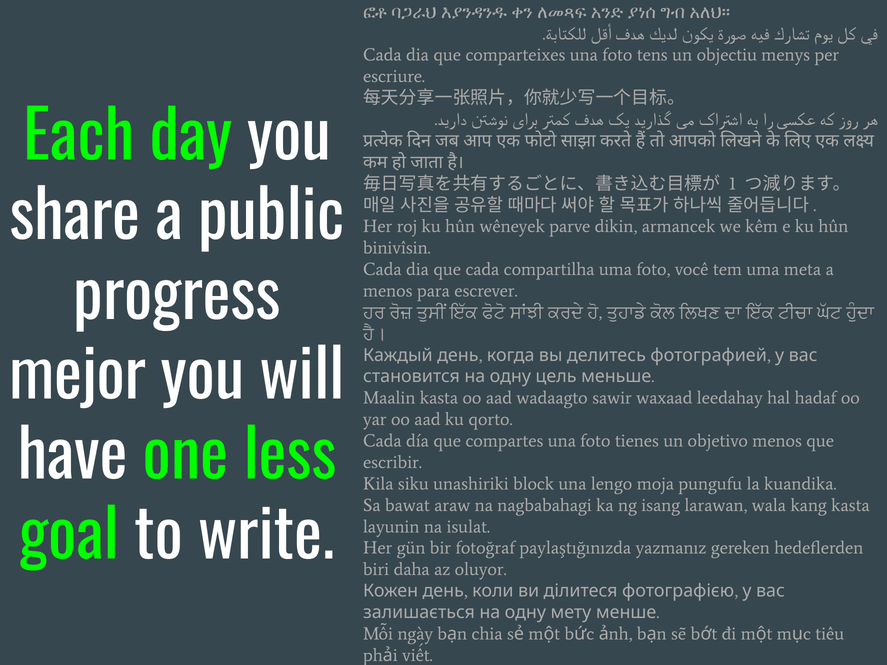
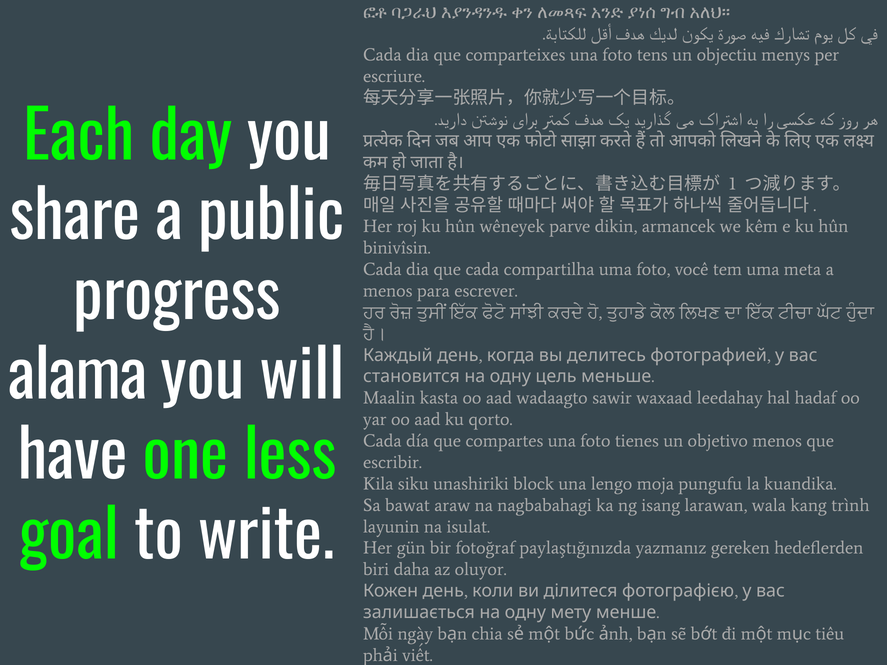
mejor: mejor -> alama (78, 377)
kang kasta: kasta -> trình (850, 505)
